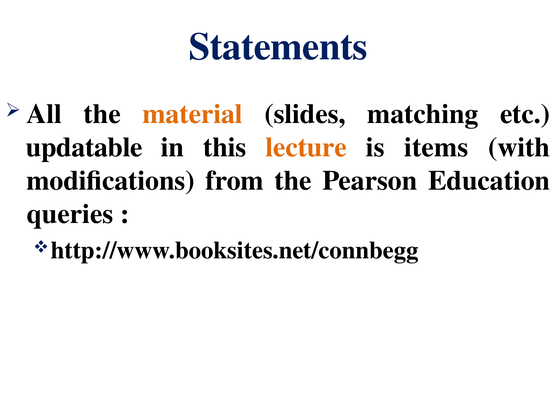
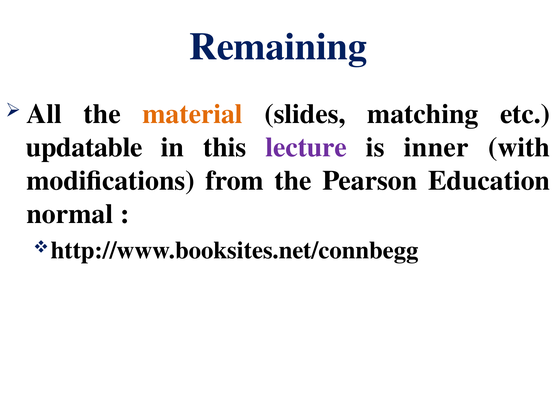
Statements: Statements -> Remaining (278, 47)
lecture colour: orange -> purple (306, 147)
items: items -> inner (436, 147)
queries: queries -> normal (70, 214)
